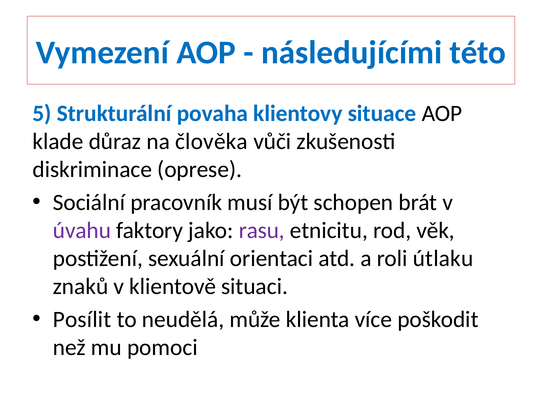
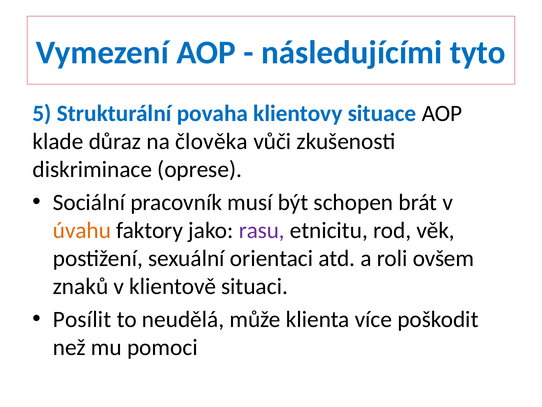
této: této -> tyto (478, 52)
úvahu colour: purple -> orange (82, 230)
útlaku: útlaku -> ovšem (443, 258)
